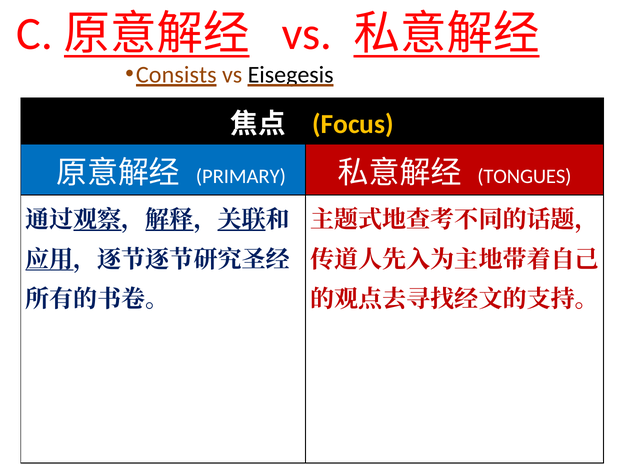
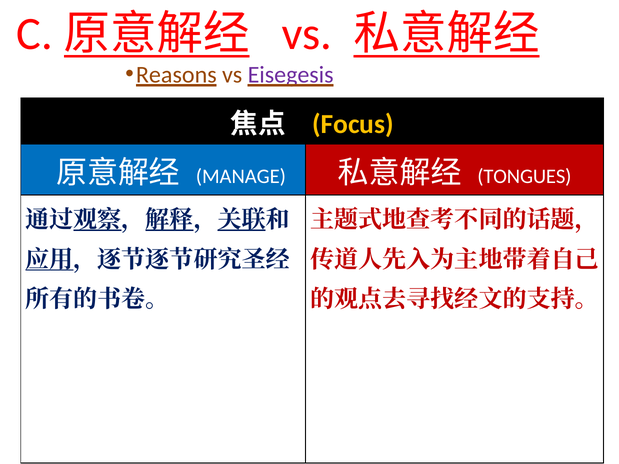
Consists: Consists -> Reasons (176, 75)
Eisegesis colour: black -> purple (291, 75)
PRIMARY: PRIMARY -> MANAGE (241, 176)
